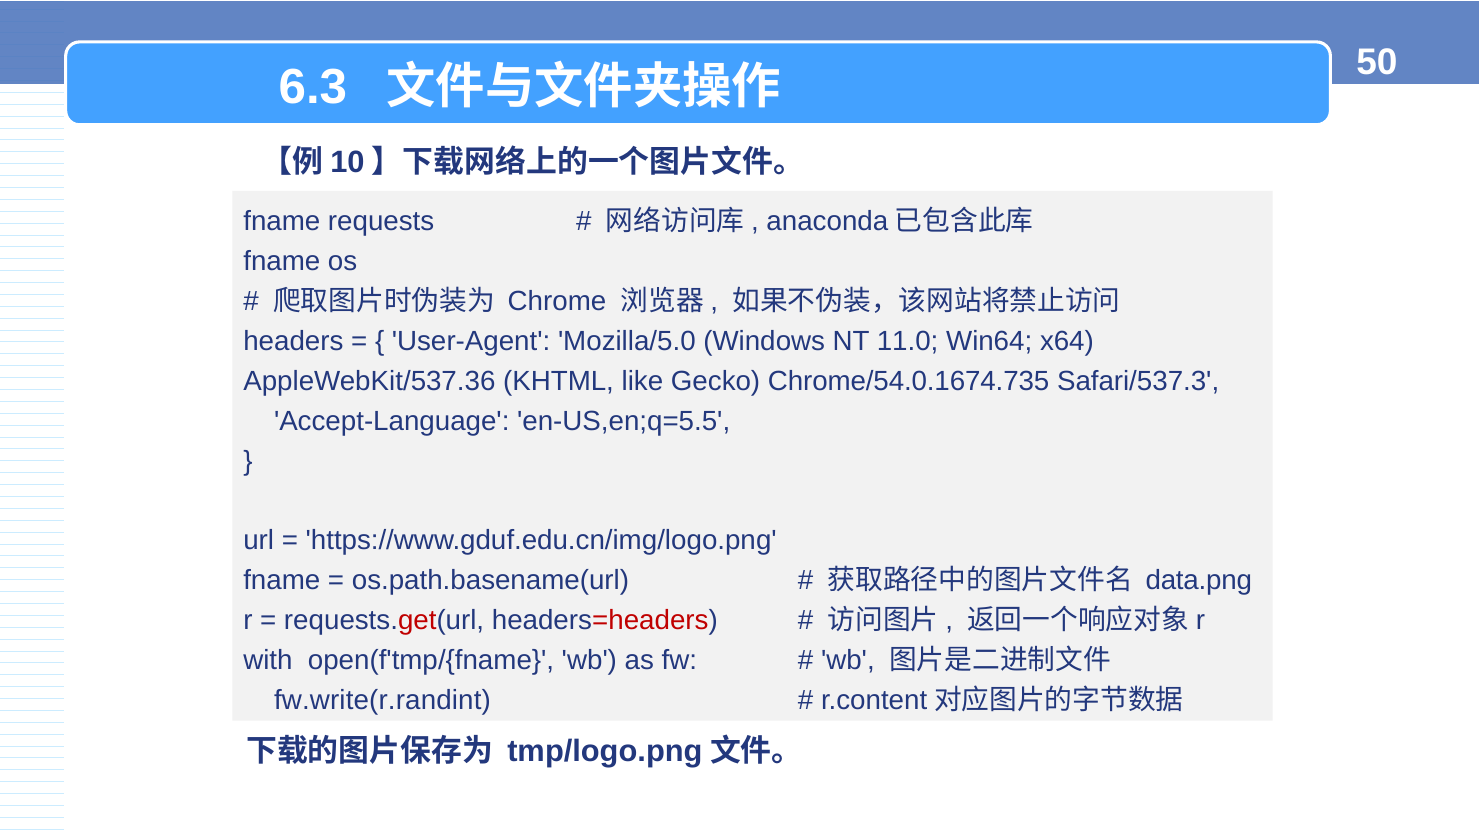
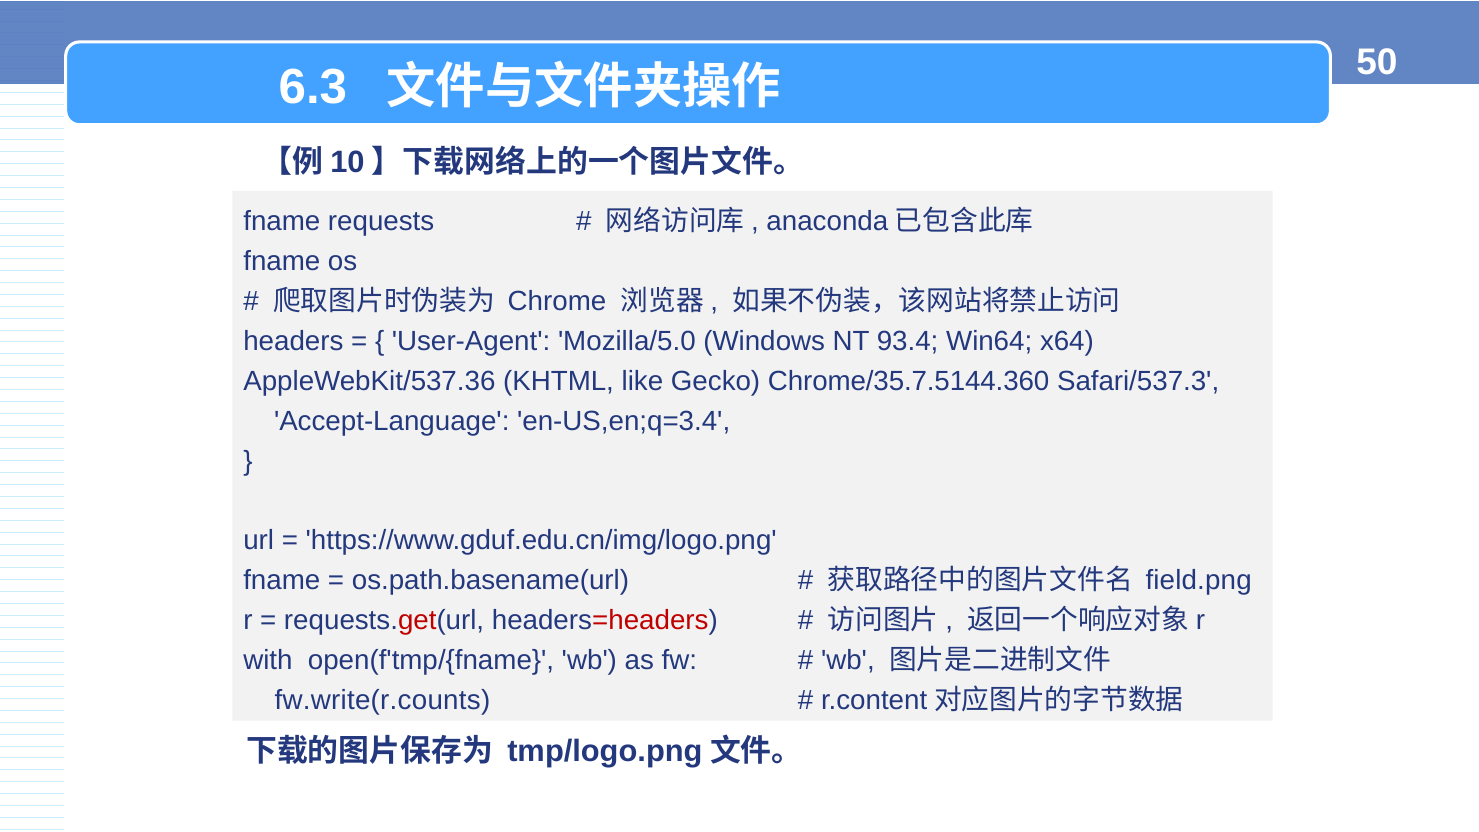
11.0: 11.0 -> 93.4 (908, 341)
Chrome/54.0.1674.735: Chrome/54.0.1674.735 -> Chrome/35.7.5144.360 (909, 381)
en-US,en;q=5.5: en-US,en;q=5.5 -> en-US,en;q=3.4 (624, 421)
data.png: data.png -> field.png (1199, 581)
fw.write(r.randint: fw.write(r.randint -> fw.write(r.counts (382, 700)
